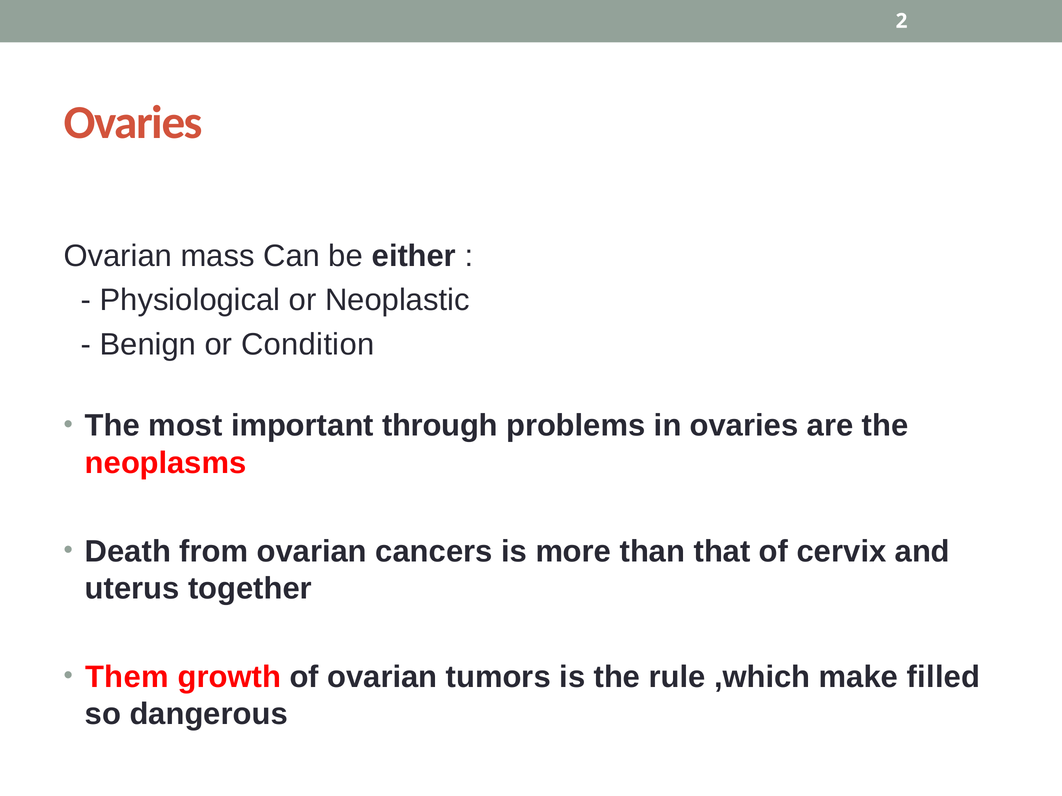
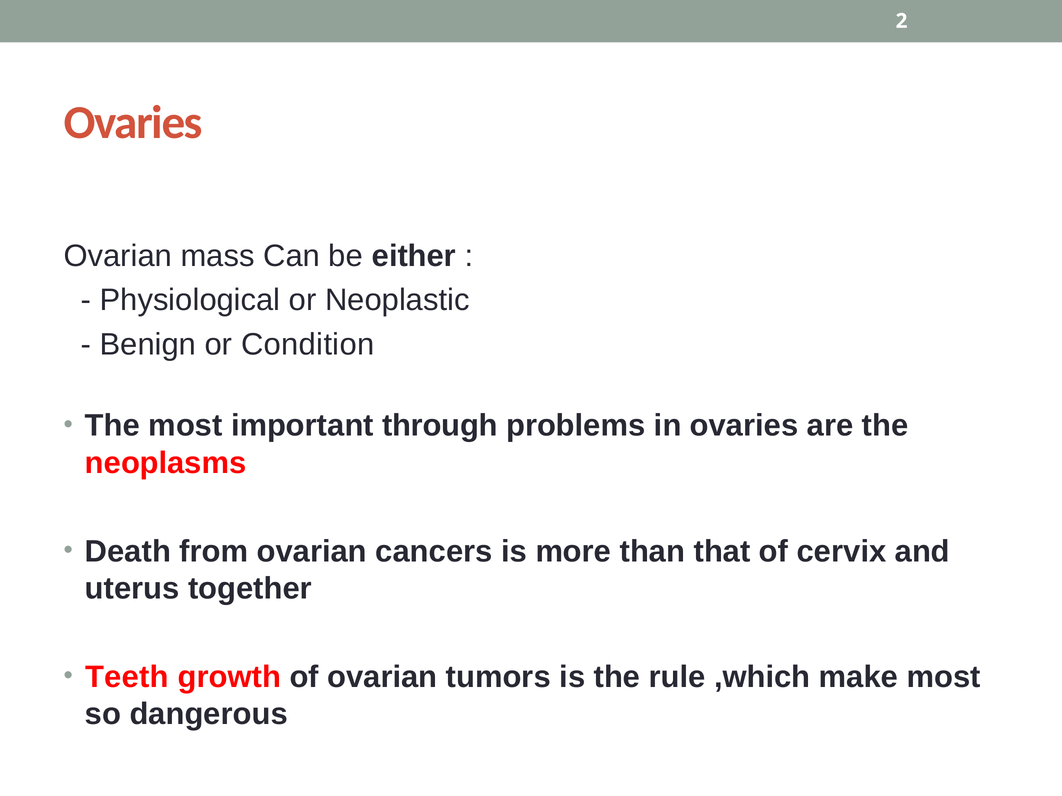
Them: Them -> Teeth (127, 677)
make filled: filled -> most (944, 677)
